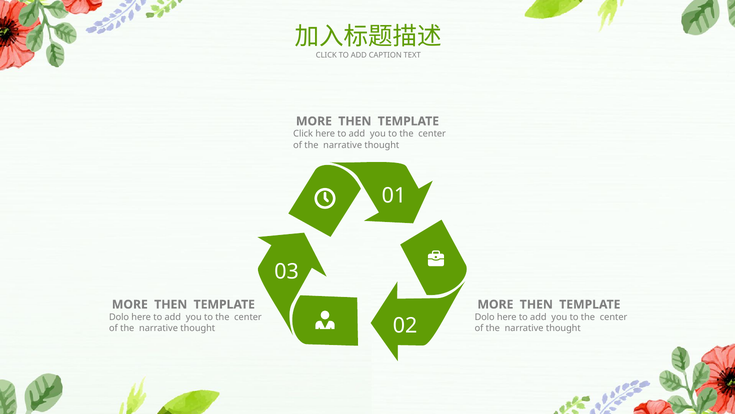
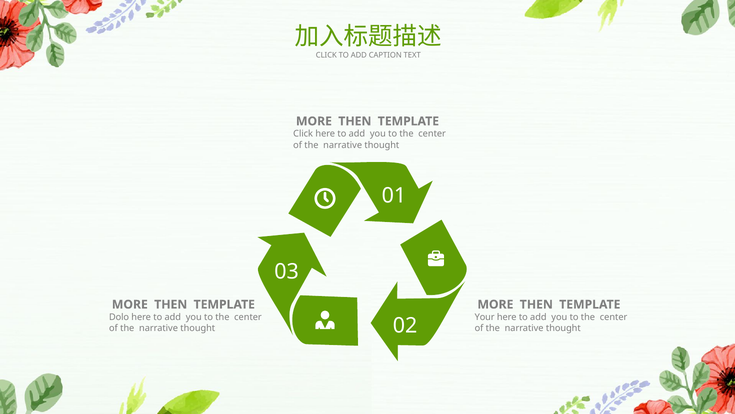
Dolo: Dolo -> Your (485, 317)
